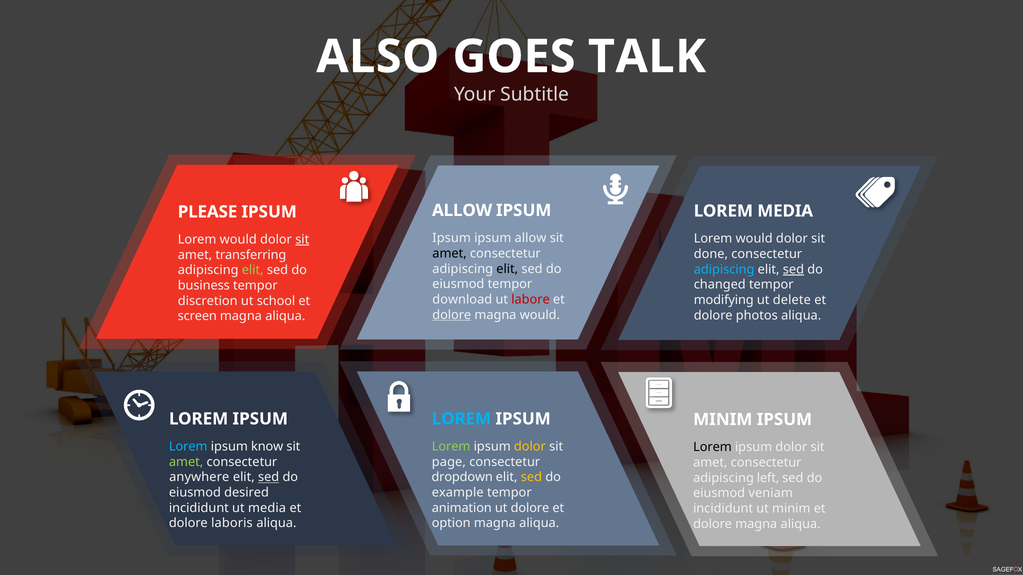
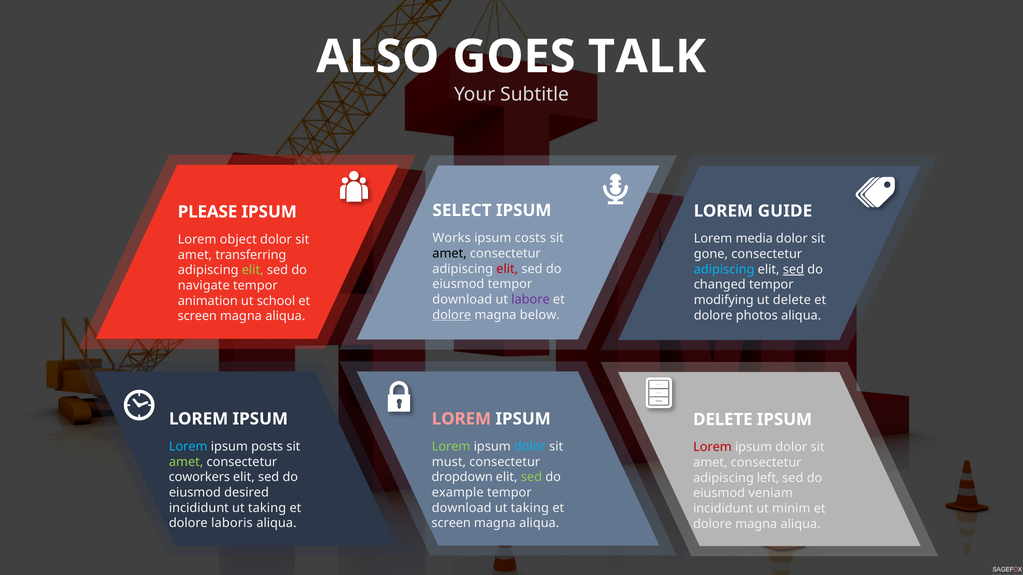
ALLOW: ALLOW -> SELECT (462, 211)
LOREM MEDIA: MEDIA -> GUIDE (785, 211)
Ipsum: Ipsum -> Works (452, 238)
ipsum allow: allow -> costs (530, 238)
would: would -> media (754, 239)
would: would -> object (238, 240)
sit underline: present -> none (302, 240)
done: done -> gone (711, 254)
elit colour: black -> red (507, 269)
business: business -> navigate (204, 286)
labore colour: red -> purple (531, 300)
discretion: discretion -> animation (208, 301)
magna would: would -> below (540, 315)
LOREM colour: light blue -> pink (461, 419)
MINIM: MINIM -> DELETE (723, 420)
know: know -> posts (267, 447)
dolor colour: yellow -> light blue (530, 447)
Lorem colour: black -> red (712, 448)
page: page -> must (449, 462)
anywhere: anywhere -> coworkers (199, 478)
sed underline: present -> none (269, 478)
sed colour: yellow -> light green (531, 478)
incididunt ut media: media -> taking (267, 508)
animation: animation -> download (462, 508)
dolore: dolore -> taking (530, 508)
option: option -> screen (451, 524)
